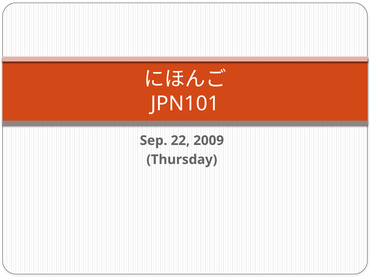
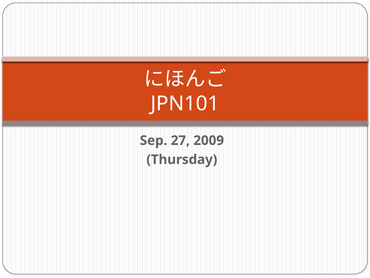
22: 22 -> 27 (180, 140)
